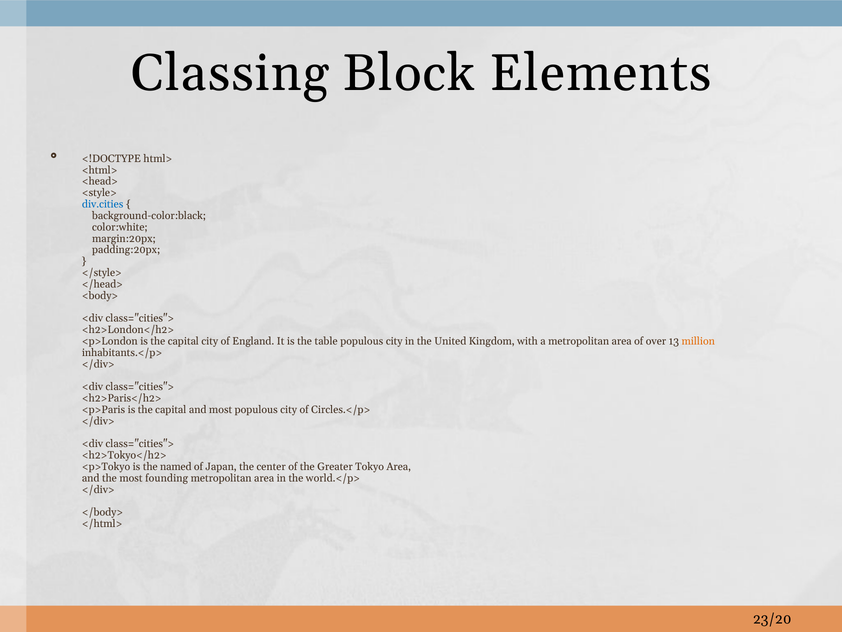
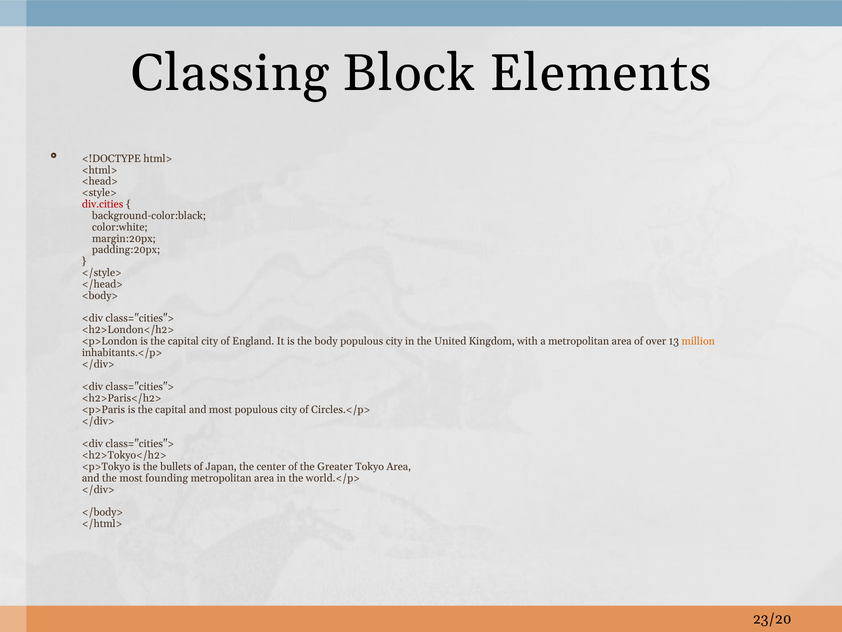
div.cities colour: blue -> red (103, 204)
table: table -> body (326, 341)
named: named -> bullets (176, 466)
